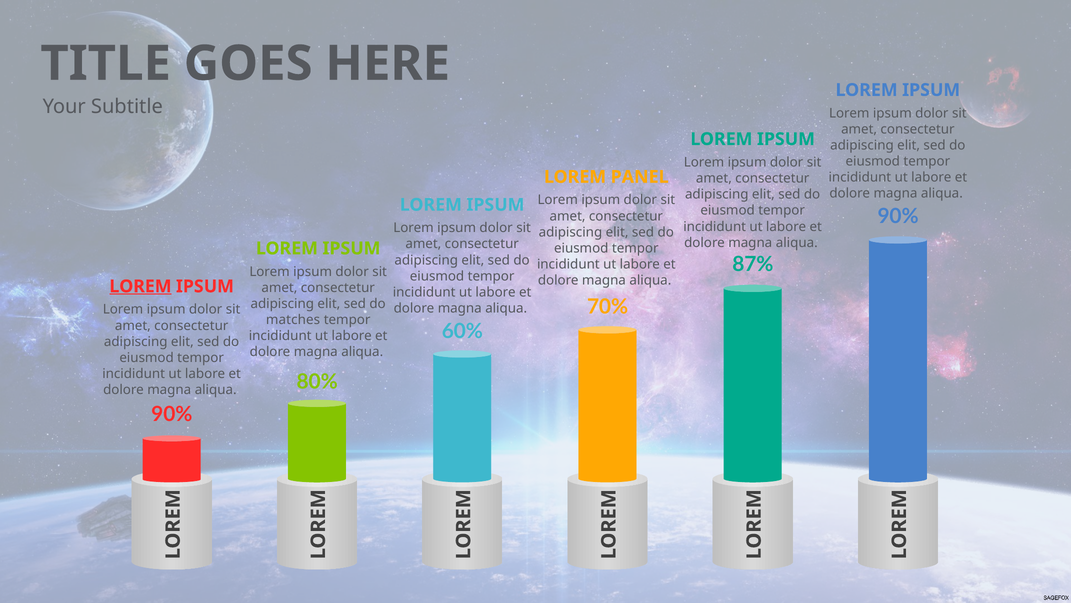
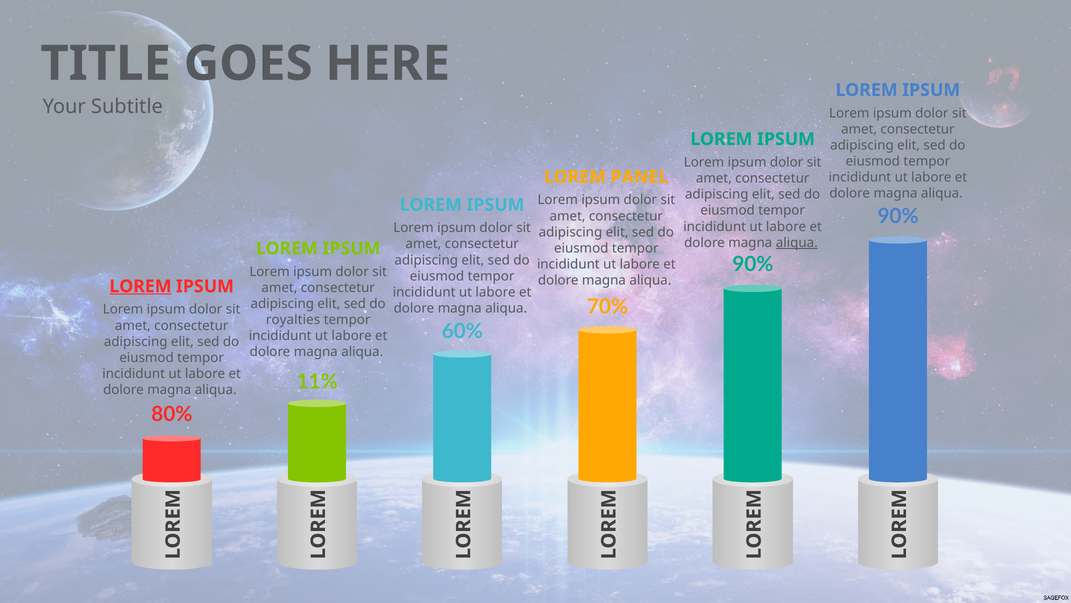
aliqua underline: none -> present (797, 242)
87%: 87% -> 90% (753, 264)
matches: matches -> royalties (293, 320)
80%: 80% -> 11% (317, 381)
90%: 90% -> 80% (172, 414)
